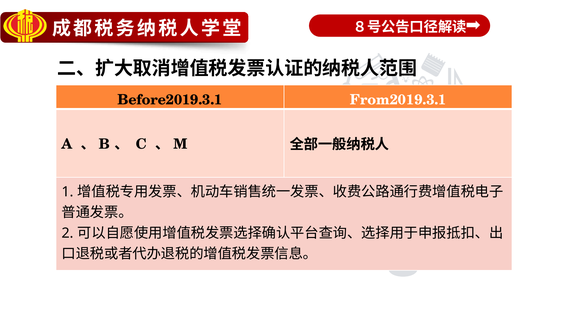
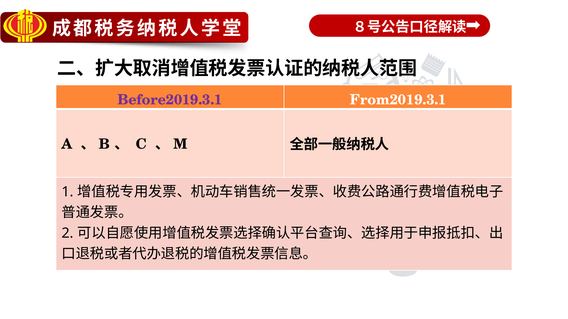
Before2019.3.1 colour: black -> purple (170, 100)
